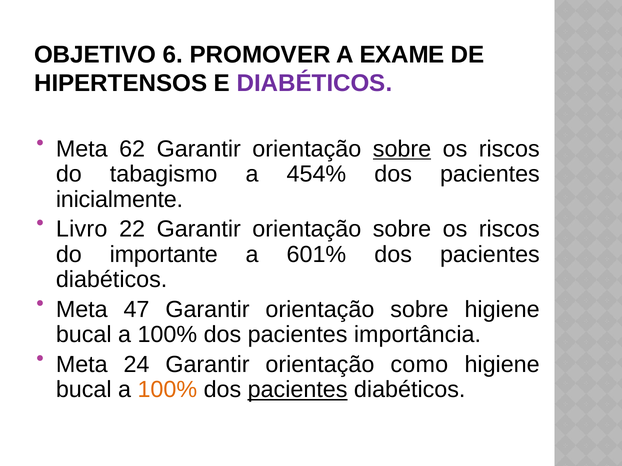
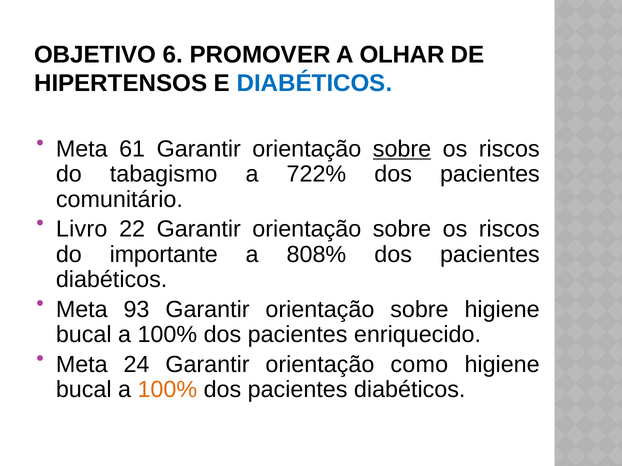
EXAME: EXAME -> OLHAR (402, 55)
DIABÉTICOS colour: purple -> blue (314, 84)
62: 62 -> 61 (132, 149)
454%: 454% -> 722% (316, 174)
inicialmente: inicialmente -> comunitário (119, 200)
601%: 601% -> 808% (316, 255)
47: 47 -> 93 (136, 310)
importância: importância -> enriquecido (417, 335)
pacientes underline: present -> none (298, 390)
